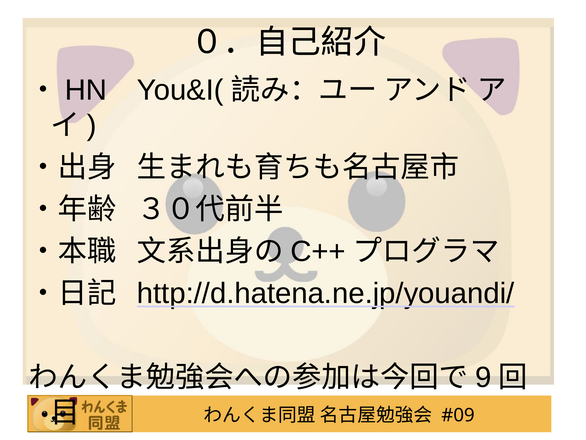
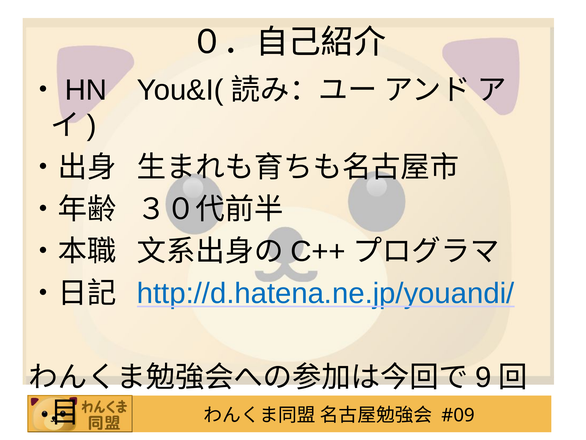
http://d.hatena.ne.jp/youandi/ colour: black -> blue (326, 293)
